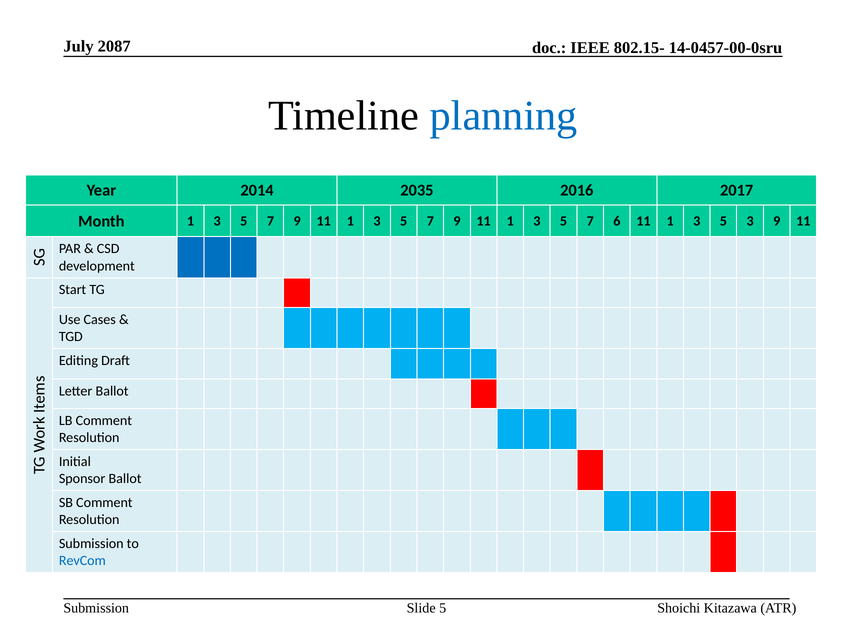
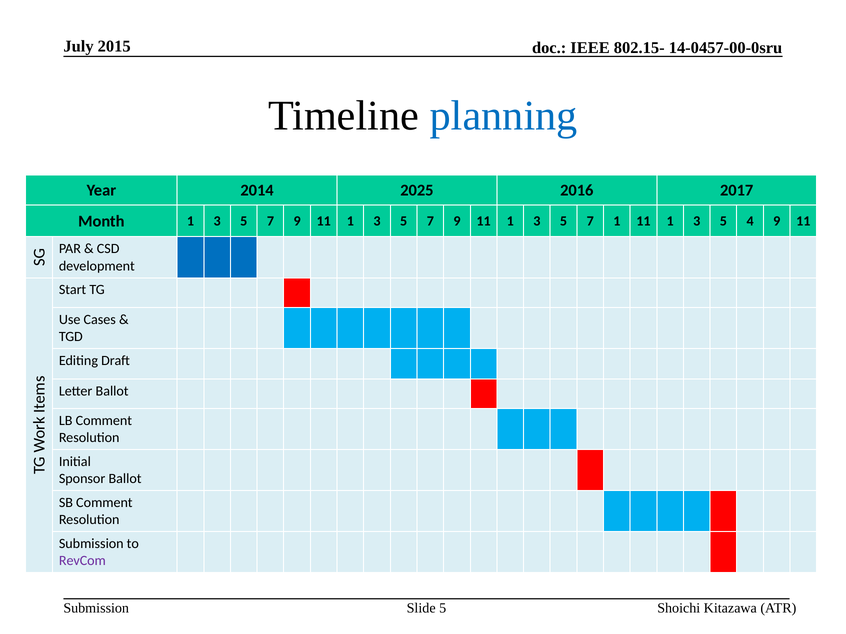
2087: 2087 -> 2015 (114, 46)
2035: 2035 -> 2025 (417, 190)
7 6: 6 -> 1 (617, 221)
5 3: 3 -> 4 (750, 221)
RevCom colour: blue -> purple (82, 561)
